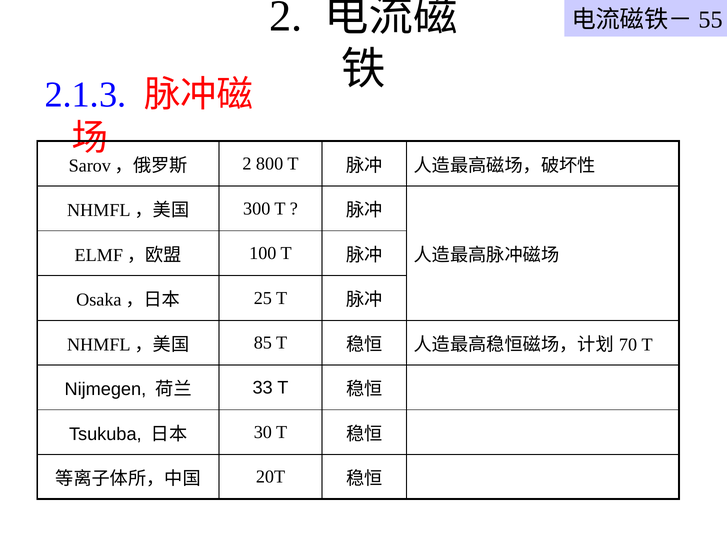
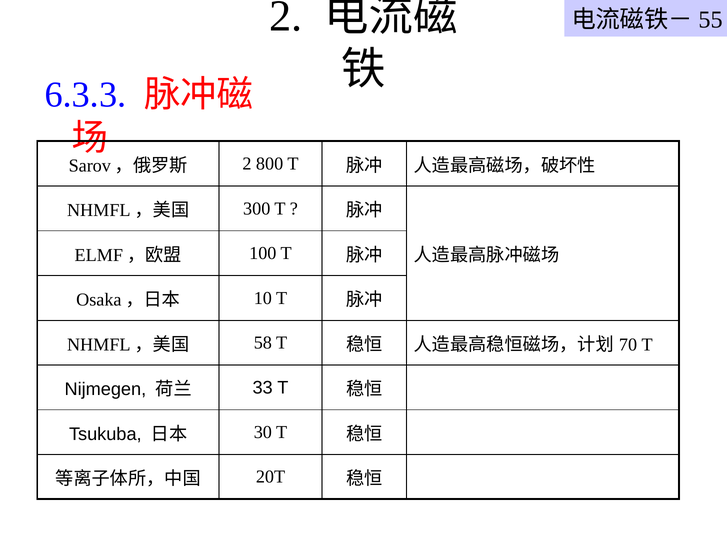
2.1.3: 2.1.3 -> 6.3.3 (85, 95)
25: 25 -> 10 (263, 298)
85: 85 -> 58 (263, 342)
